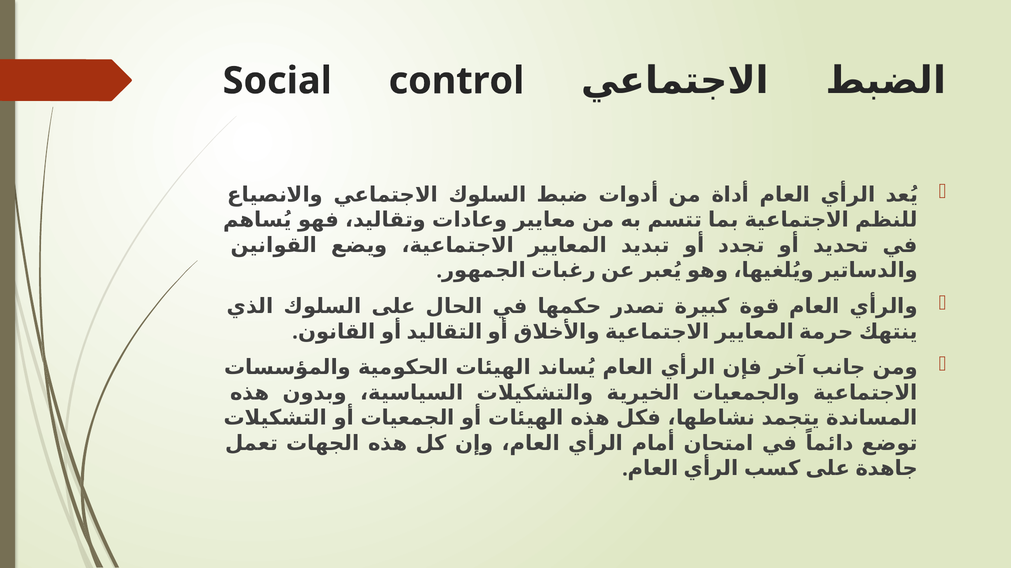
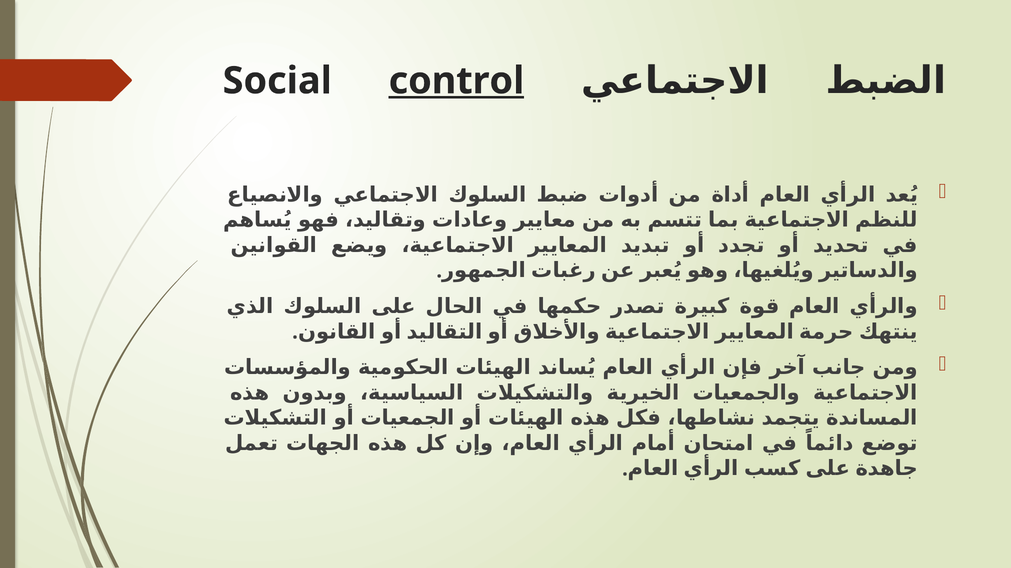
control underline: none -> present (456, 81)
